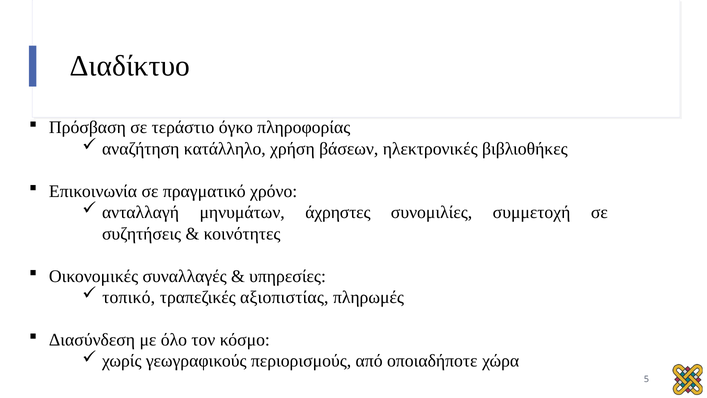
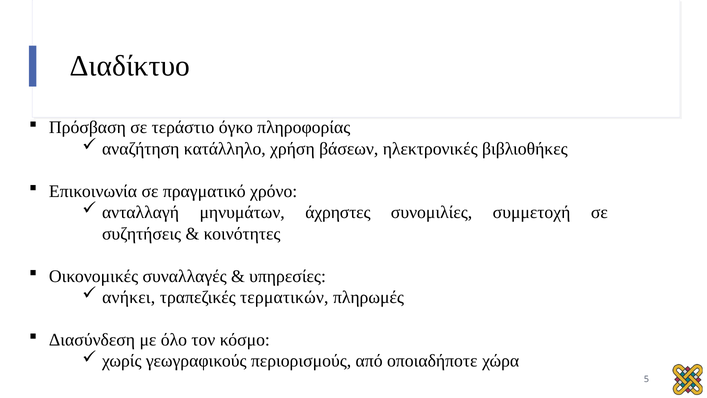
τοπικό: τοπικό -> ανήκει (129, 297)
αξιοπιστίας: αξιοπιστίας -> τερματικών (284, 297)
